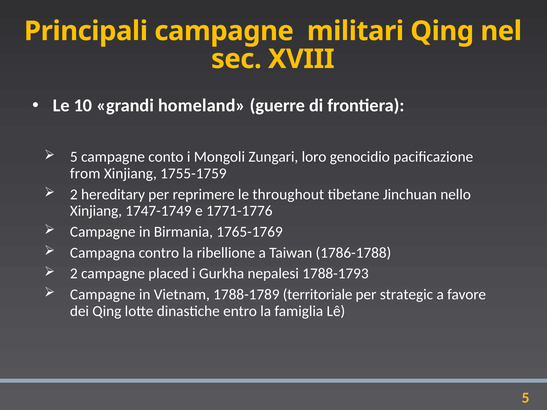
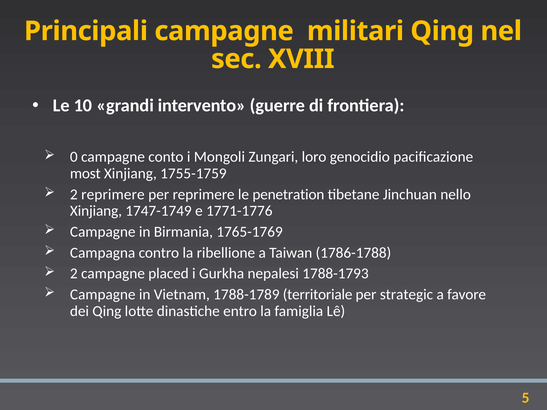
homeland: homeland -> intervento (202, 106)
5: 5 -> 0 (74, 157)
from: from -> most (85, 173)
2 hereditary: hereditary -> reprimere (113, 194)
throughout: throughout -> penetration (288, 194)
